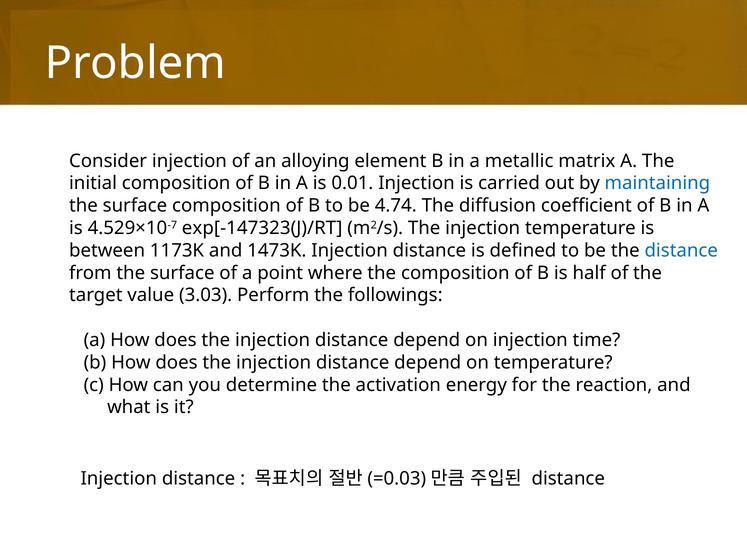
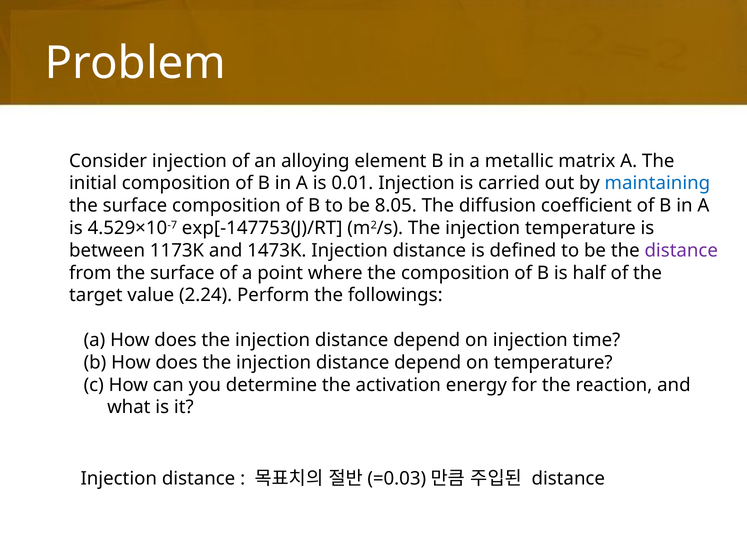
4.74: 4.74 -> 8.05 (396, 206)
exp[-147323(J)/RT: exp[-147323(J)/RT -> exp[-147753(J)/RT (262, 228)
distance colour: blue -> purple (681, 251)
3.03: 3.03 -> 2.24 (206, 295)
